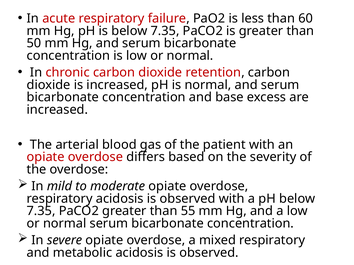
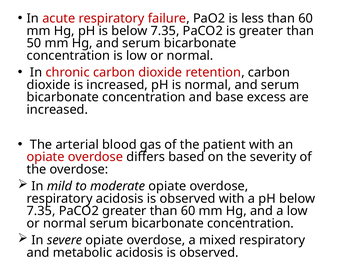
greater than 55: 55 -> 60 (188, 211)
